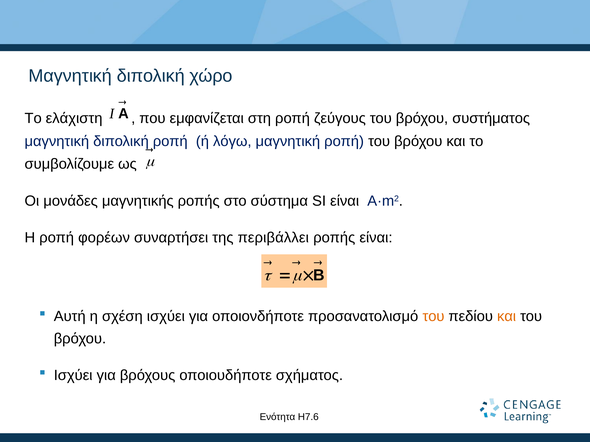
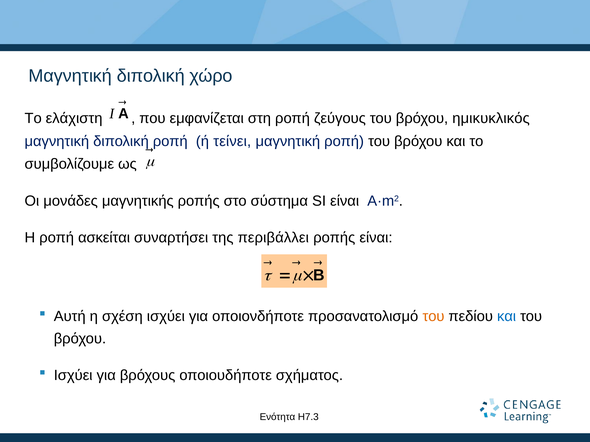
συστήματος: συστήματος -> ημικυκλικός (491, 118)
λόγω: λόγω -> τείνει (232, 141)
φορέων: φορέων -> ασκείται (104, 238)
και colour: orange -> blue (507, 317)
Η7.6: Η7.6 -> Η7.3 (308, 418)
